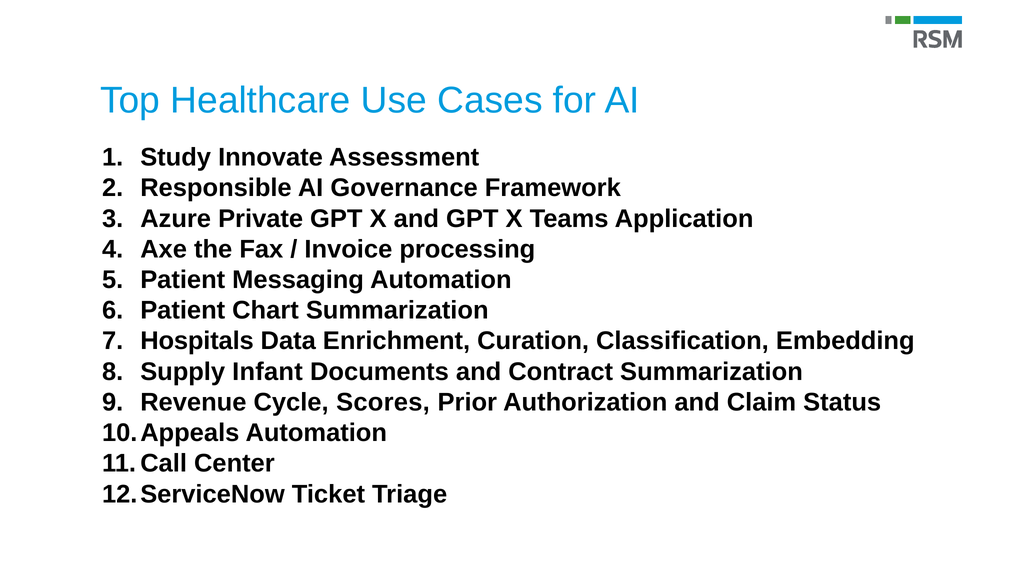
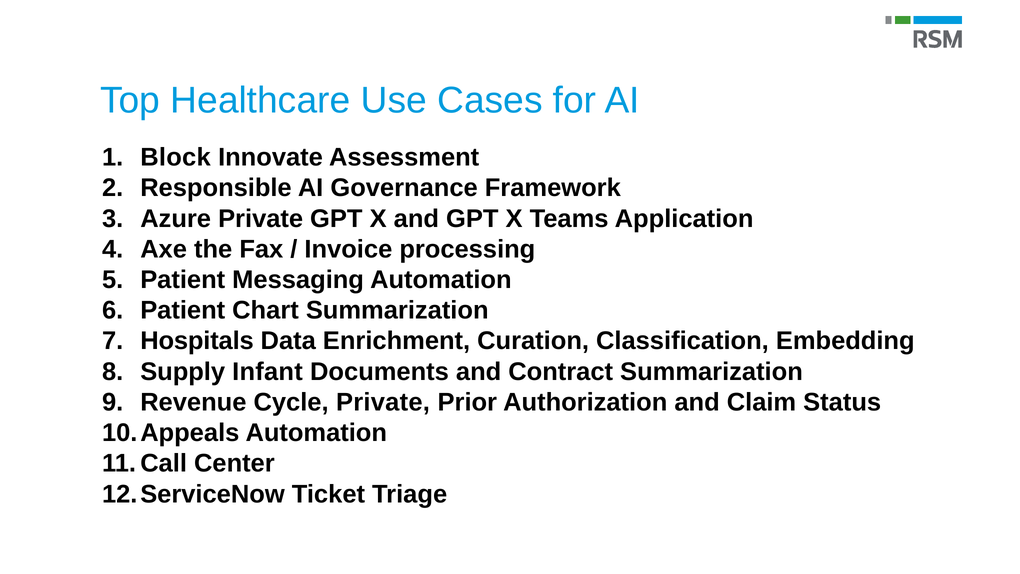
Study: Study -> Block (176, 157)
Cycle Scores: Scores -> Private (383, 402)
